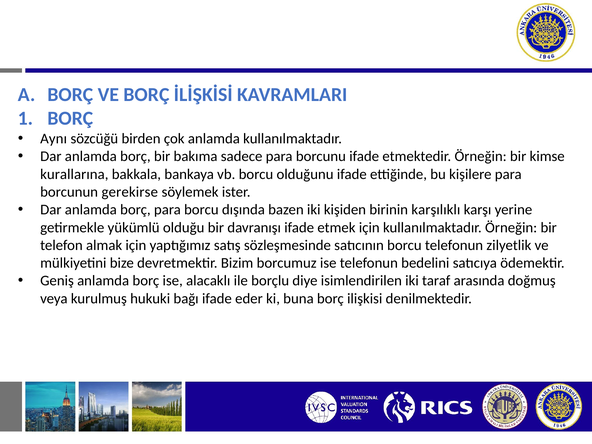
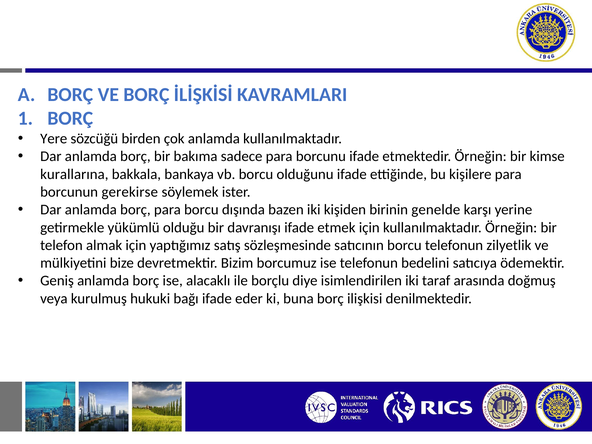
Aynı: Aynı -> Yere (54, 139)
karşılıklı: karşılıklı -> genelde (436, 210)
